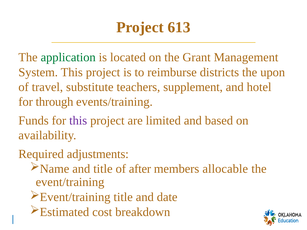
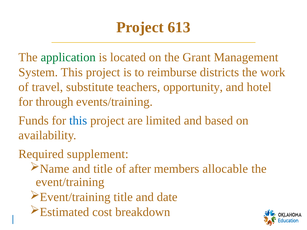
upon: upon -> work (273, 72)
supplement: supplement -> opportunity (193, 87)
this colour: purple -> blue (78, 121)
adjustments: adjustments -> supplement (98, 154)
